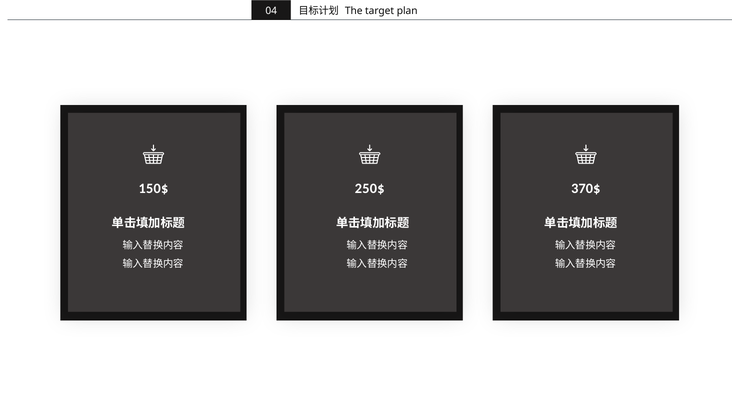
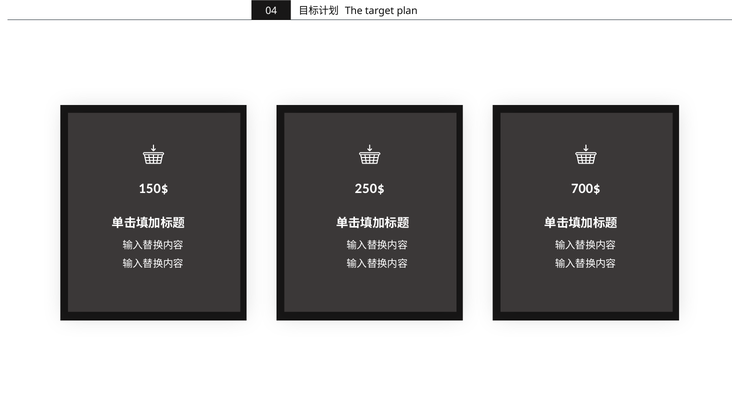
370$: 370$ -> 700$ (586, 188)
